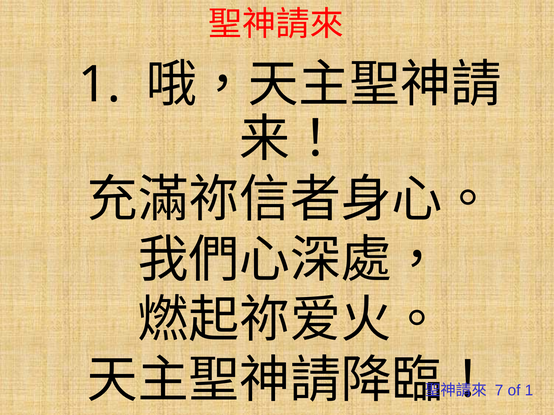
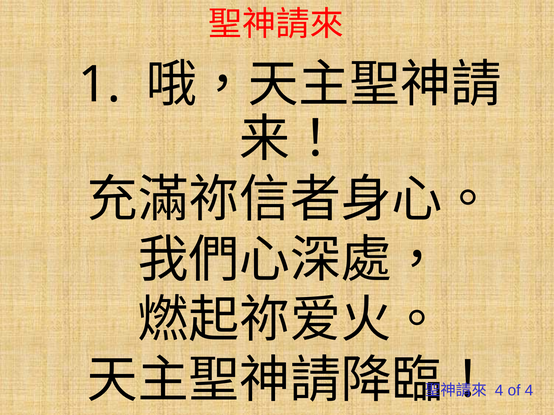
7: 7 -> 4 (499, 391)
of 1: 1 -> 4 (529, 391)
